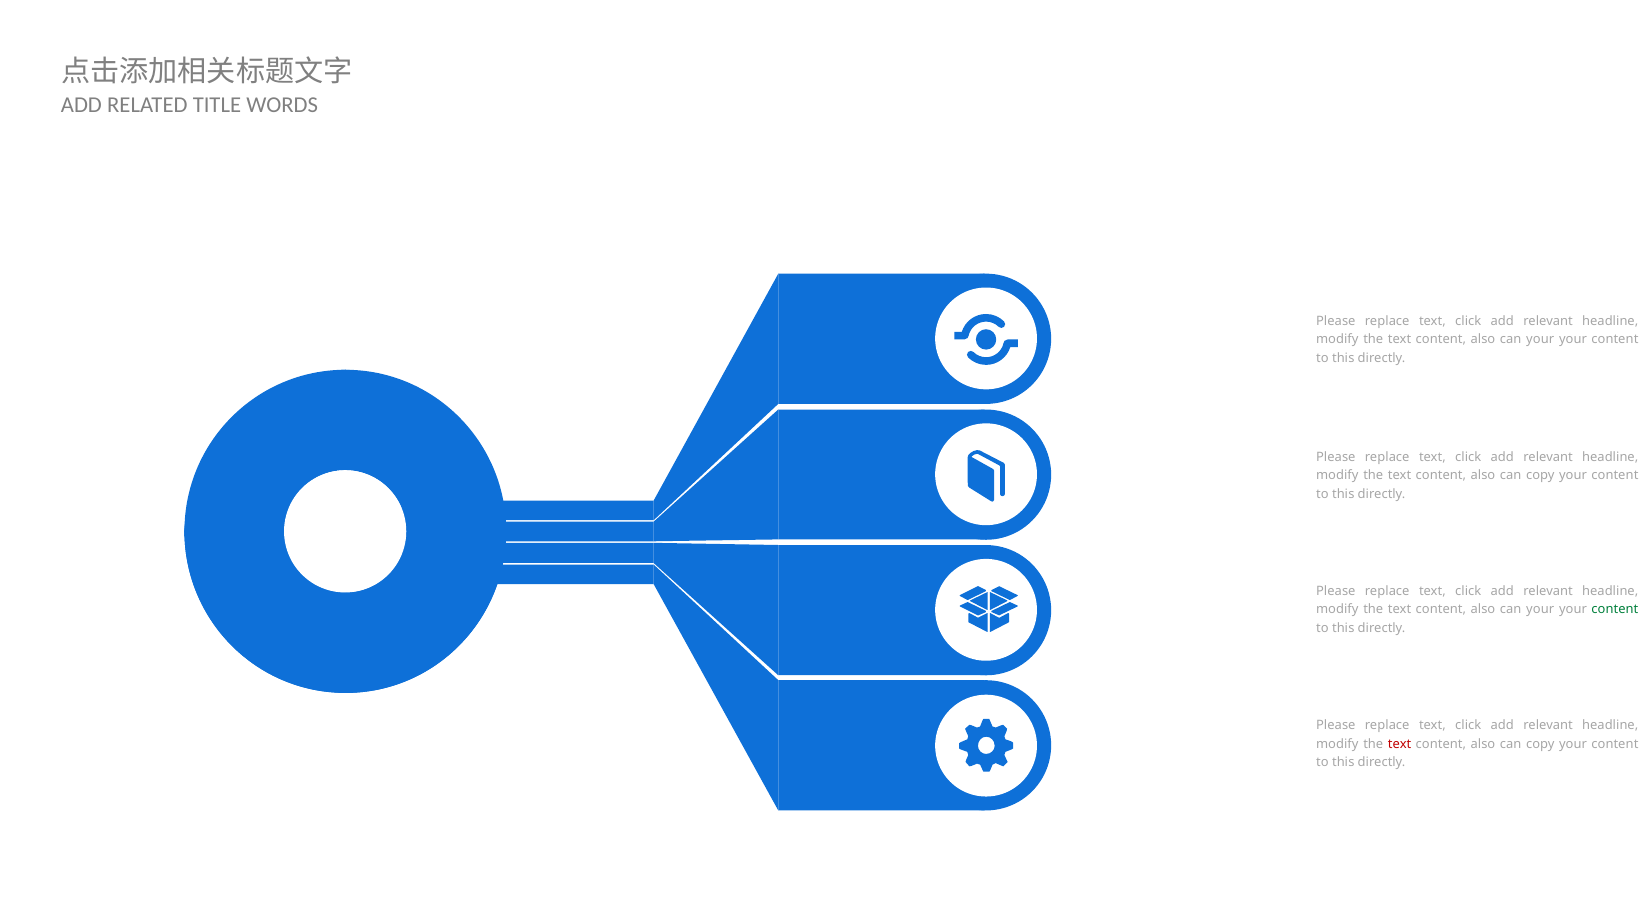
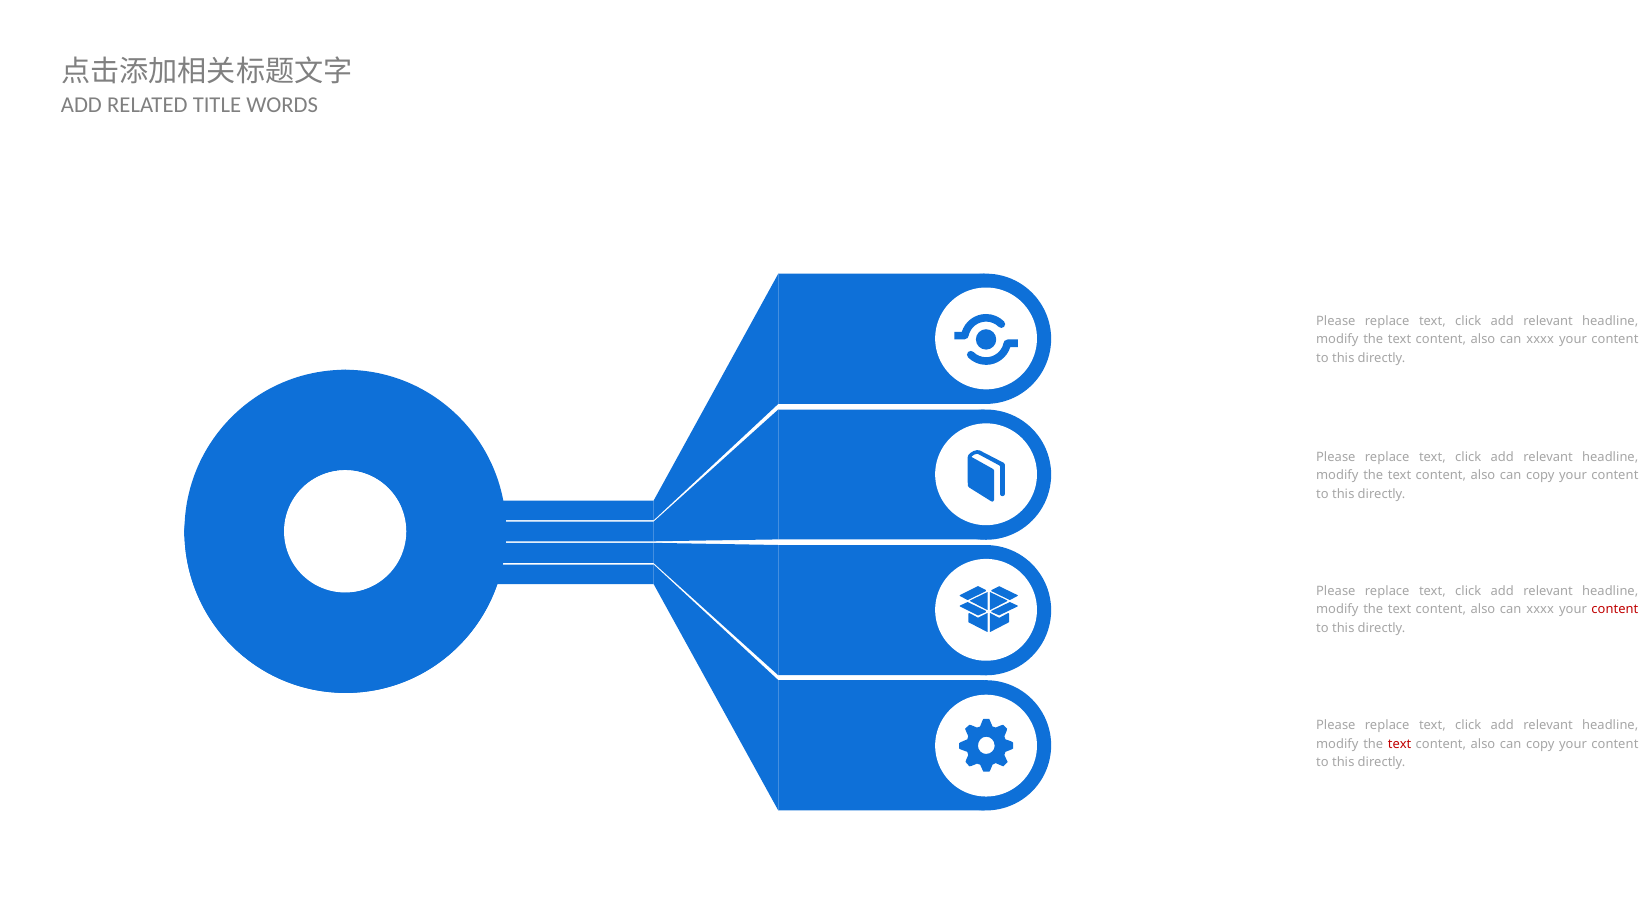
your: your -> xxxx (1540, 340)
your: your -> xxxx (1540, 610)
content colour: green -> red (1615, 610)
